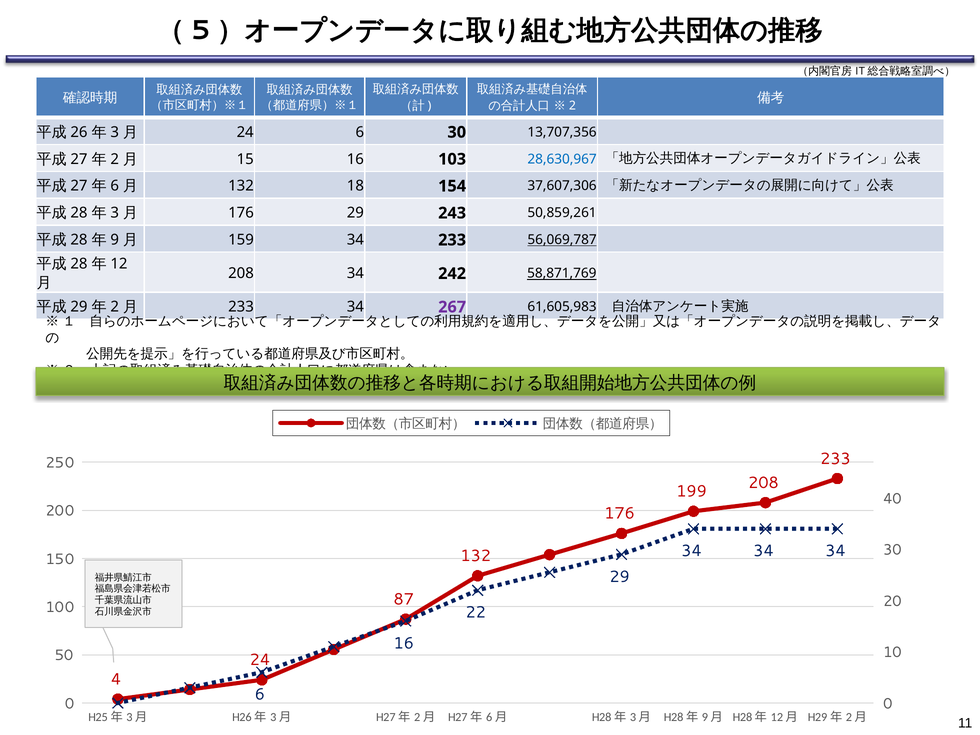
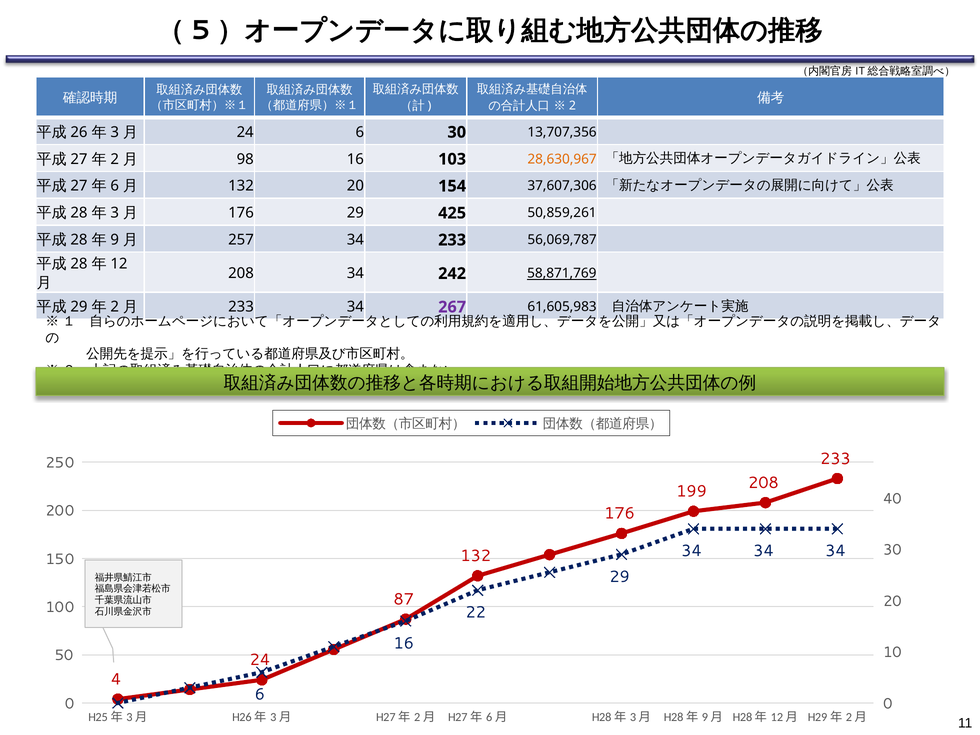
15: 15 -> 98 (245, 159)
28,630,967 colour: blue -> orange (562, 159)
132 18: 18 -> 20 (355, 186)
243: 243 -> 425 (452, 213)
159: 159 -> 257 (241, 240)
56,069,787 underline: present -> none (562, 240)
